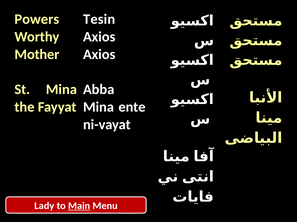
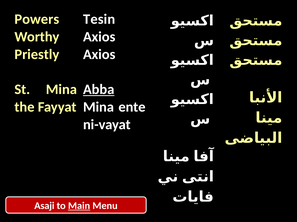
Mother: Mother -> Priestly (37, 54)
Abba underline: none -> present (99, 90)
Lady: Lady -> Asaji (44, 206)
